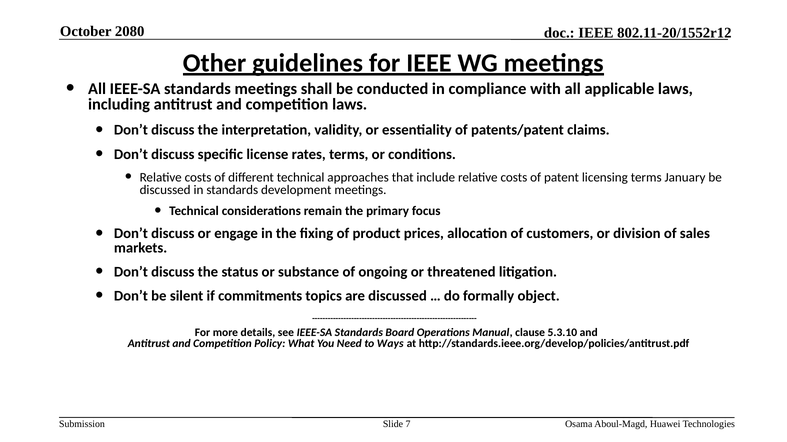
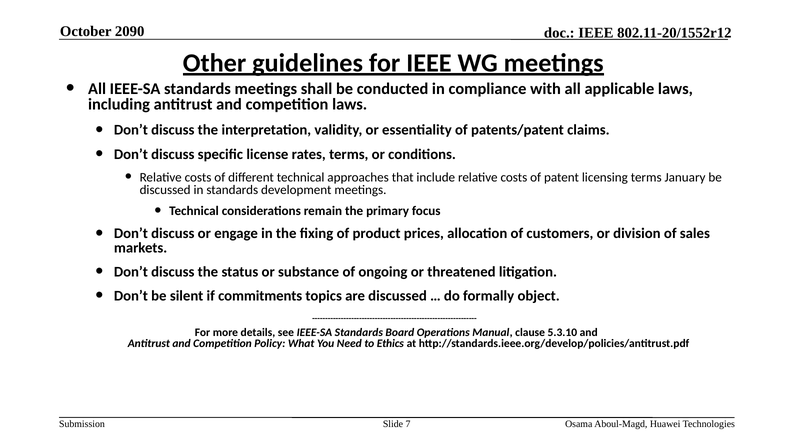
2080: 2080 -> 2090 (130, 31)
Ways: Ways -> Ethics (390, 344)
